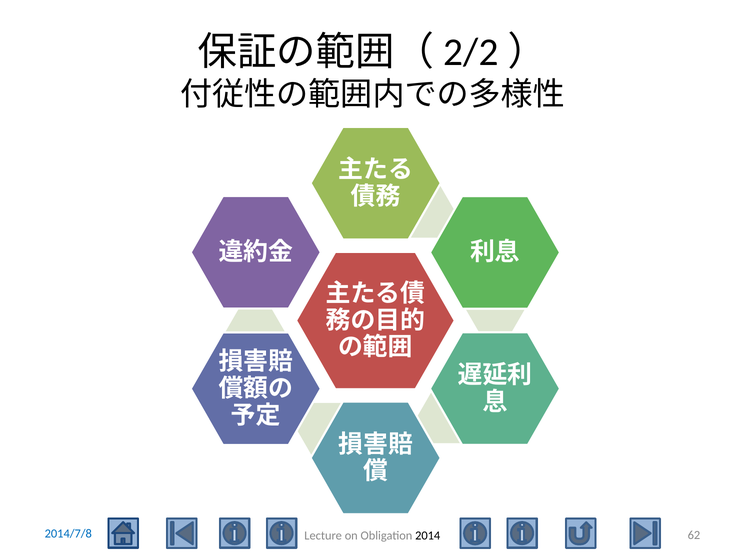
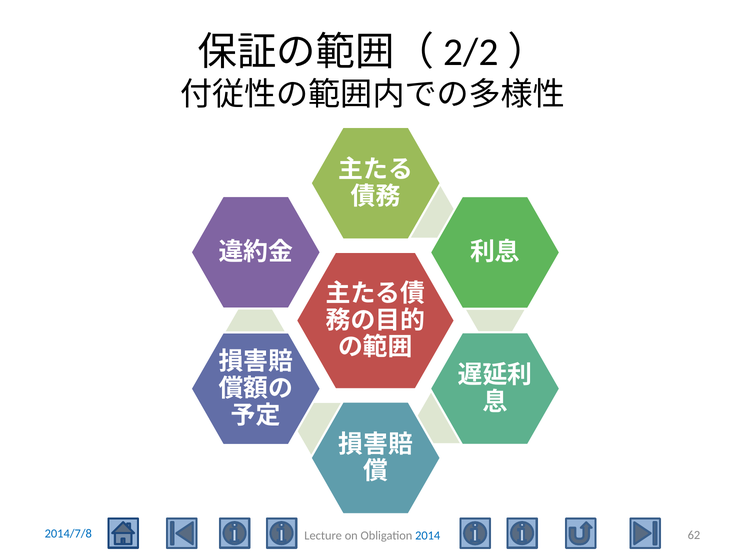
2014 colour: black -> blue (428, 536)
